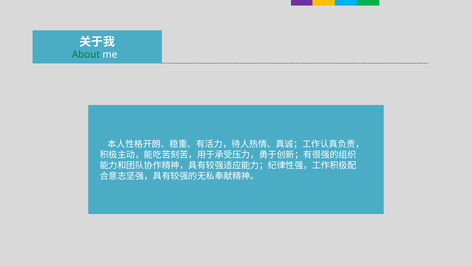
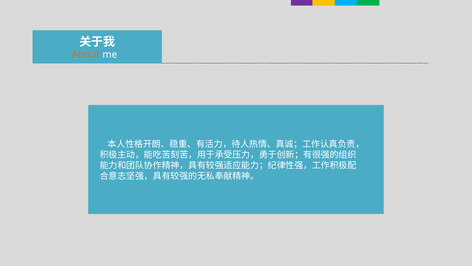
About colour: green -> orange (86, 55)
